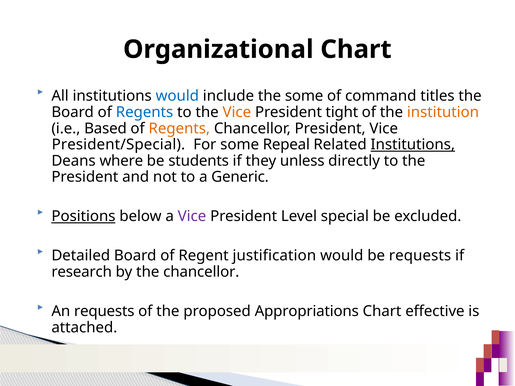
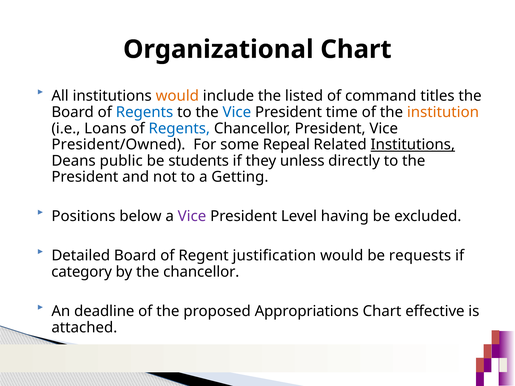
would colour: blue -> orange (177, 96)
the some: some -> listed (304, 96)
Vice colour: orange -> blue (237, 112)
tight: tight -> time (342, 112)
Based: Based -> Loans (105, 128)
Regents colour: orange -> blue (179, 128)
President/Special: President/Special -> President/Owned (118, 145)
where: where -> public (121, 161)
Generic: Generic -> Getting (240, 177)
Positions underline: present -> none (83, 216)
special: special -> having (345, 216)
research: research -> category (82, 272)
An requests: requests -> deadline (104, 311)
